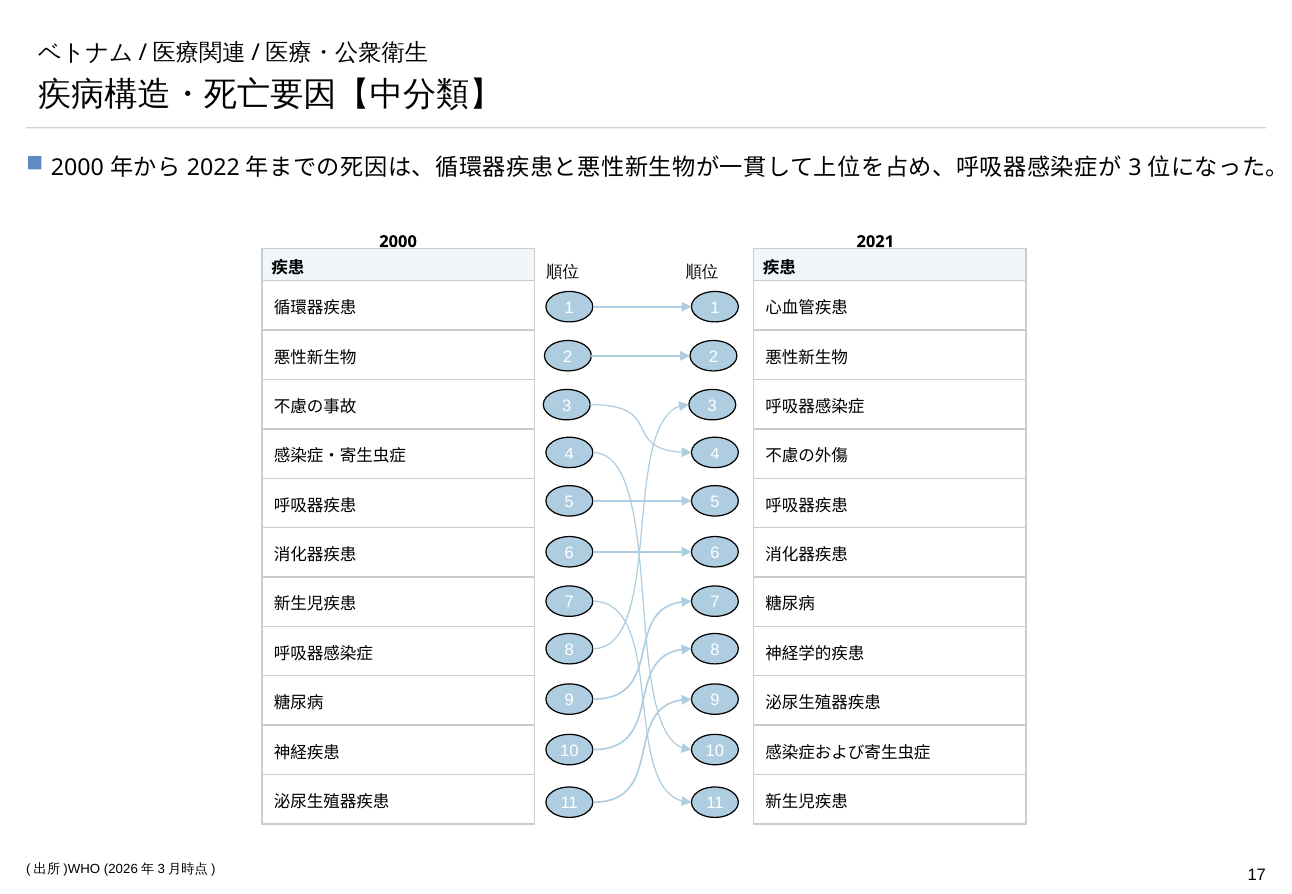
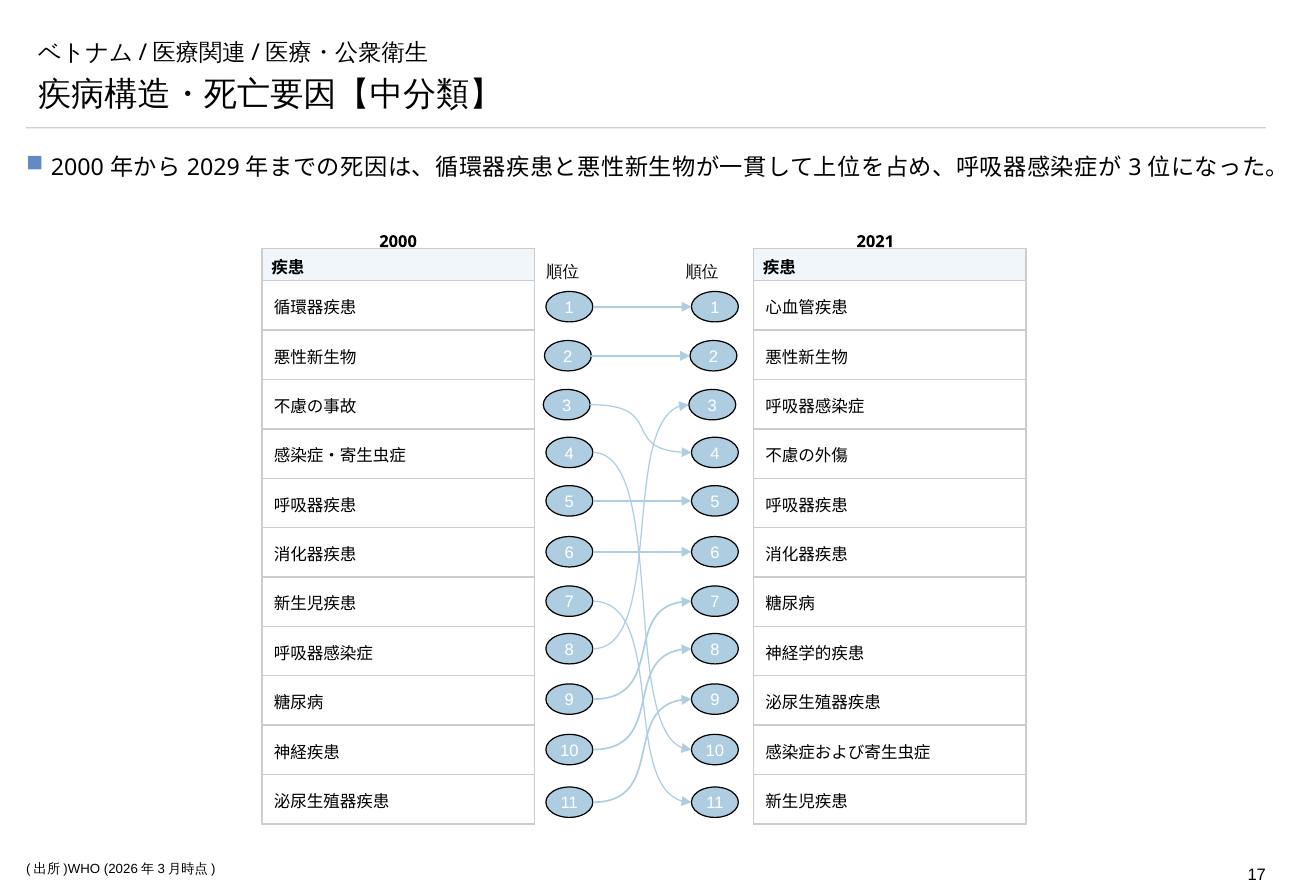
2022: 2022 -> 2029 (213, 168)
